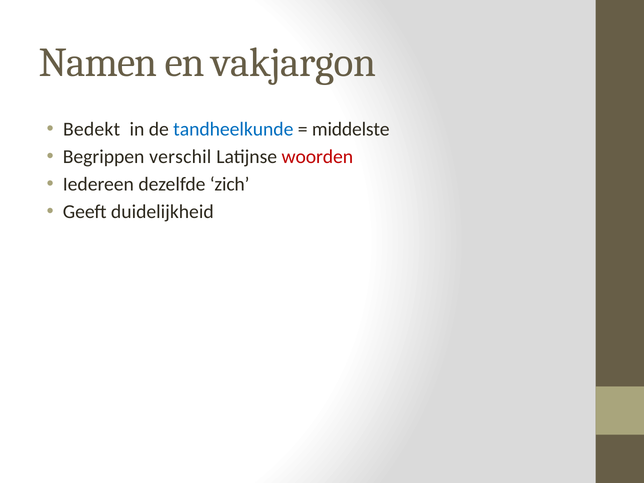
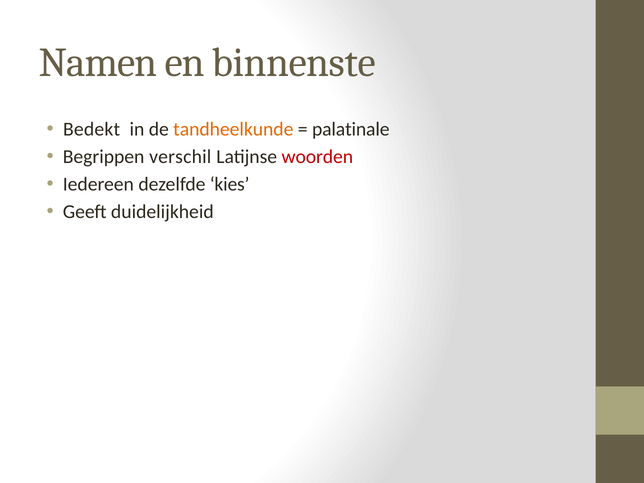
vakjargon: vakjargon -> binnenste (294, 62)
tandheelkunde colour: blue -> orange (233, 129)
middelste: middelste -> palatinale (351, 129)
zich: zich -> kies (230, 184)
